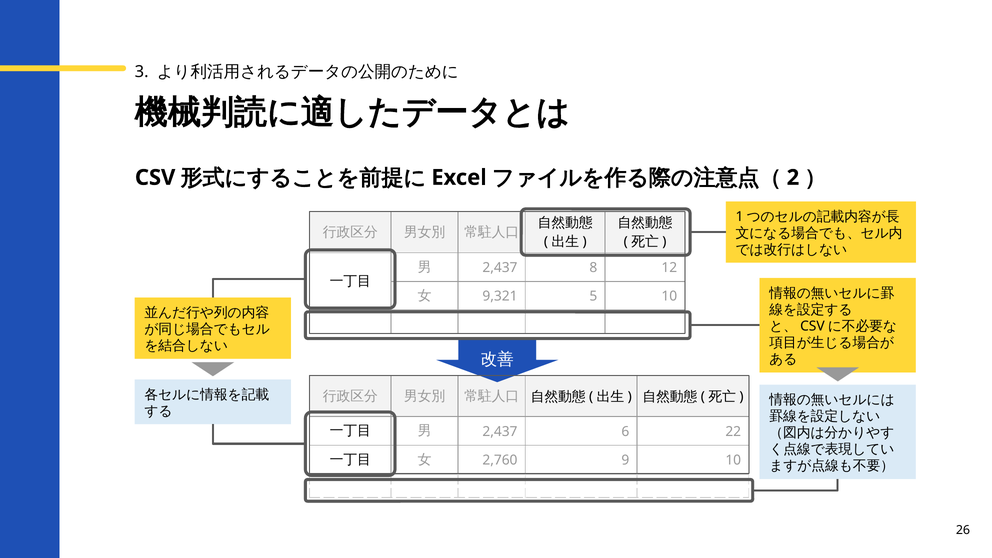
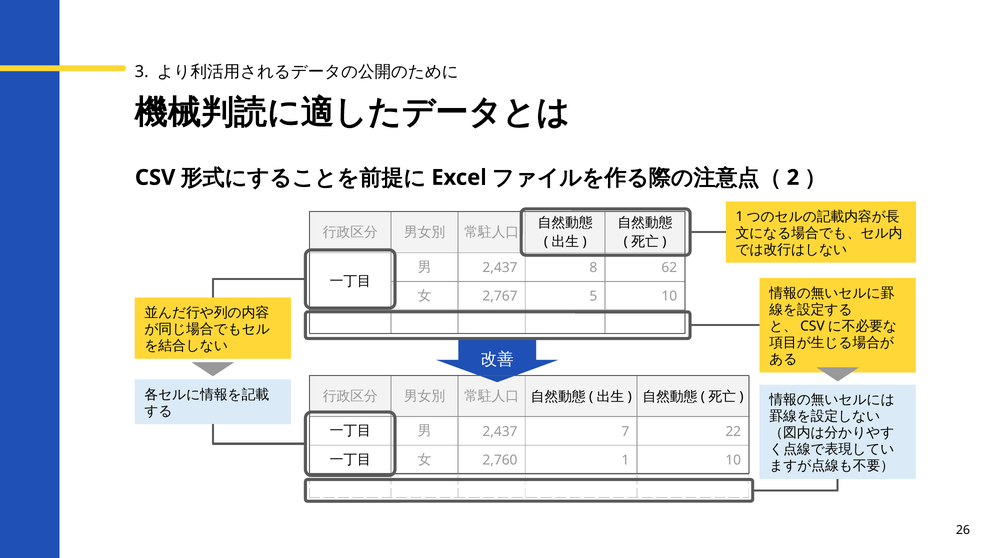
12: 12 -> 62 (669, 268)
9,321: 9,321 -> 2,767 (500, 296)
6: 6 -> 7 (625, 432)
9: 9 -> 1 (625, 460)
